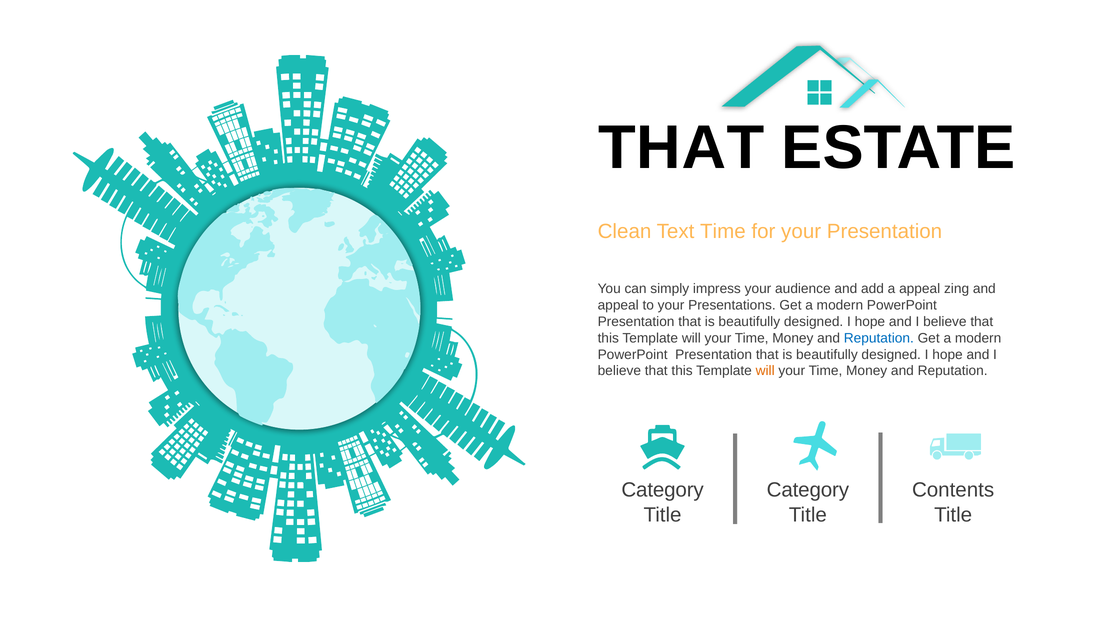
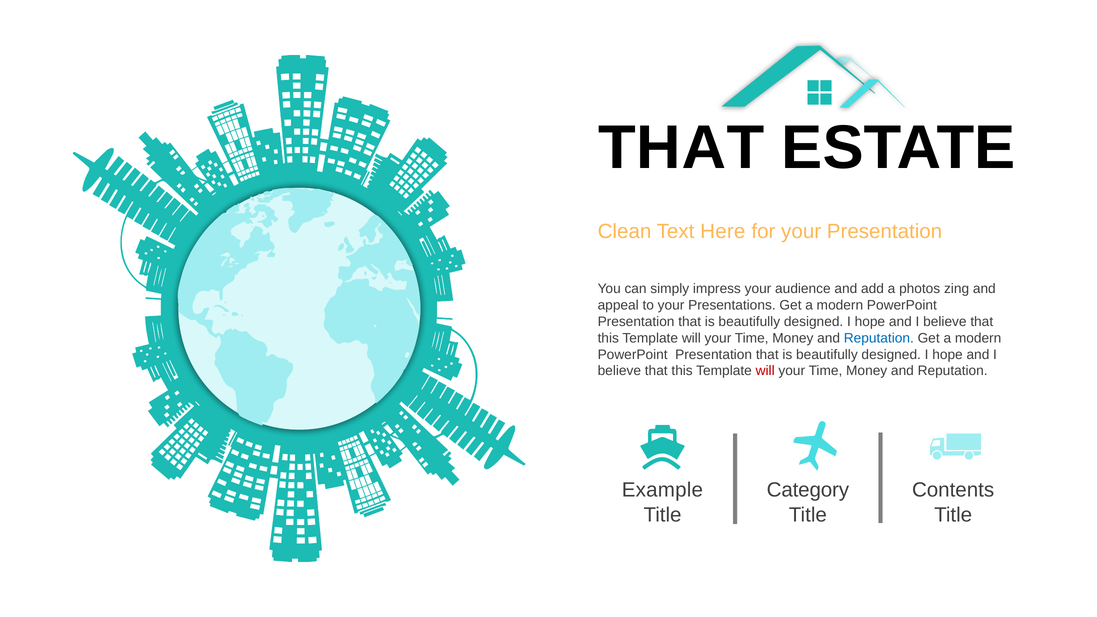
Text Time: Time -> Here (723, 232)
a appeal: appeal -> photos (920, 289)
will colour: orange -> red (765, 371)
Category: Category -> Example (662, 490)
